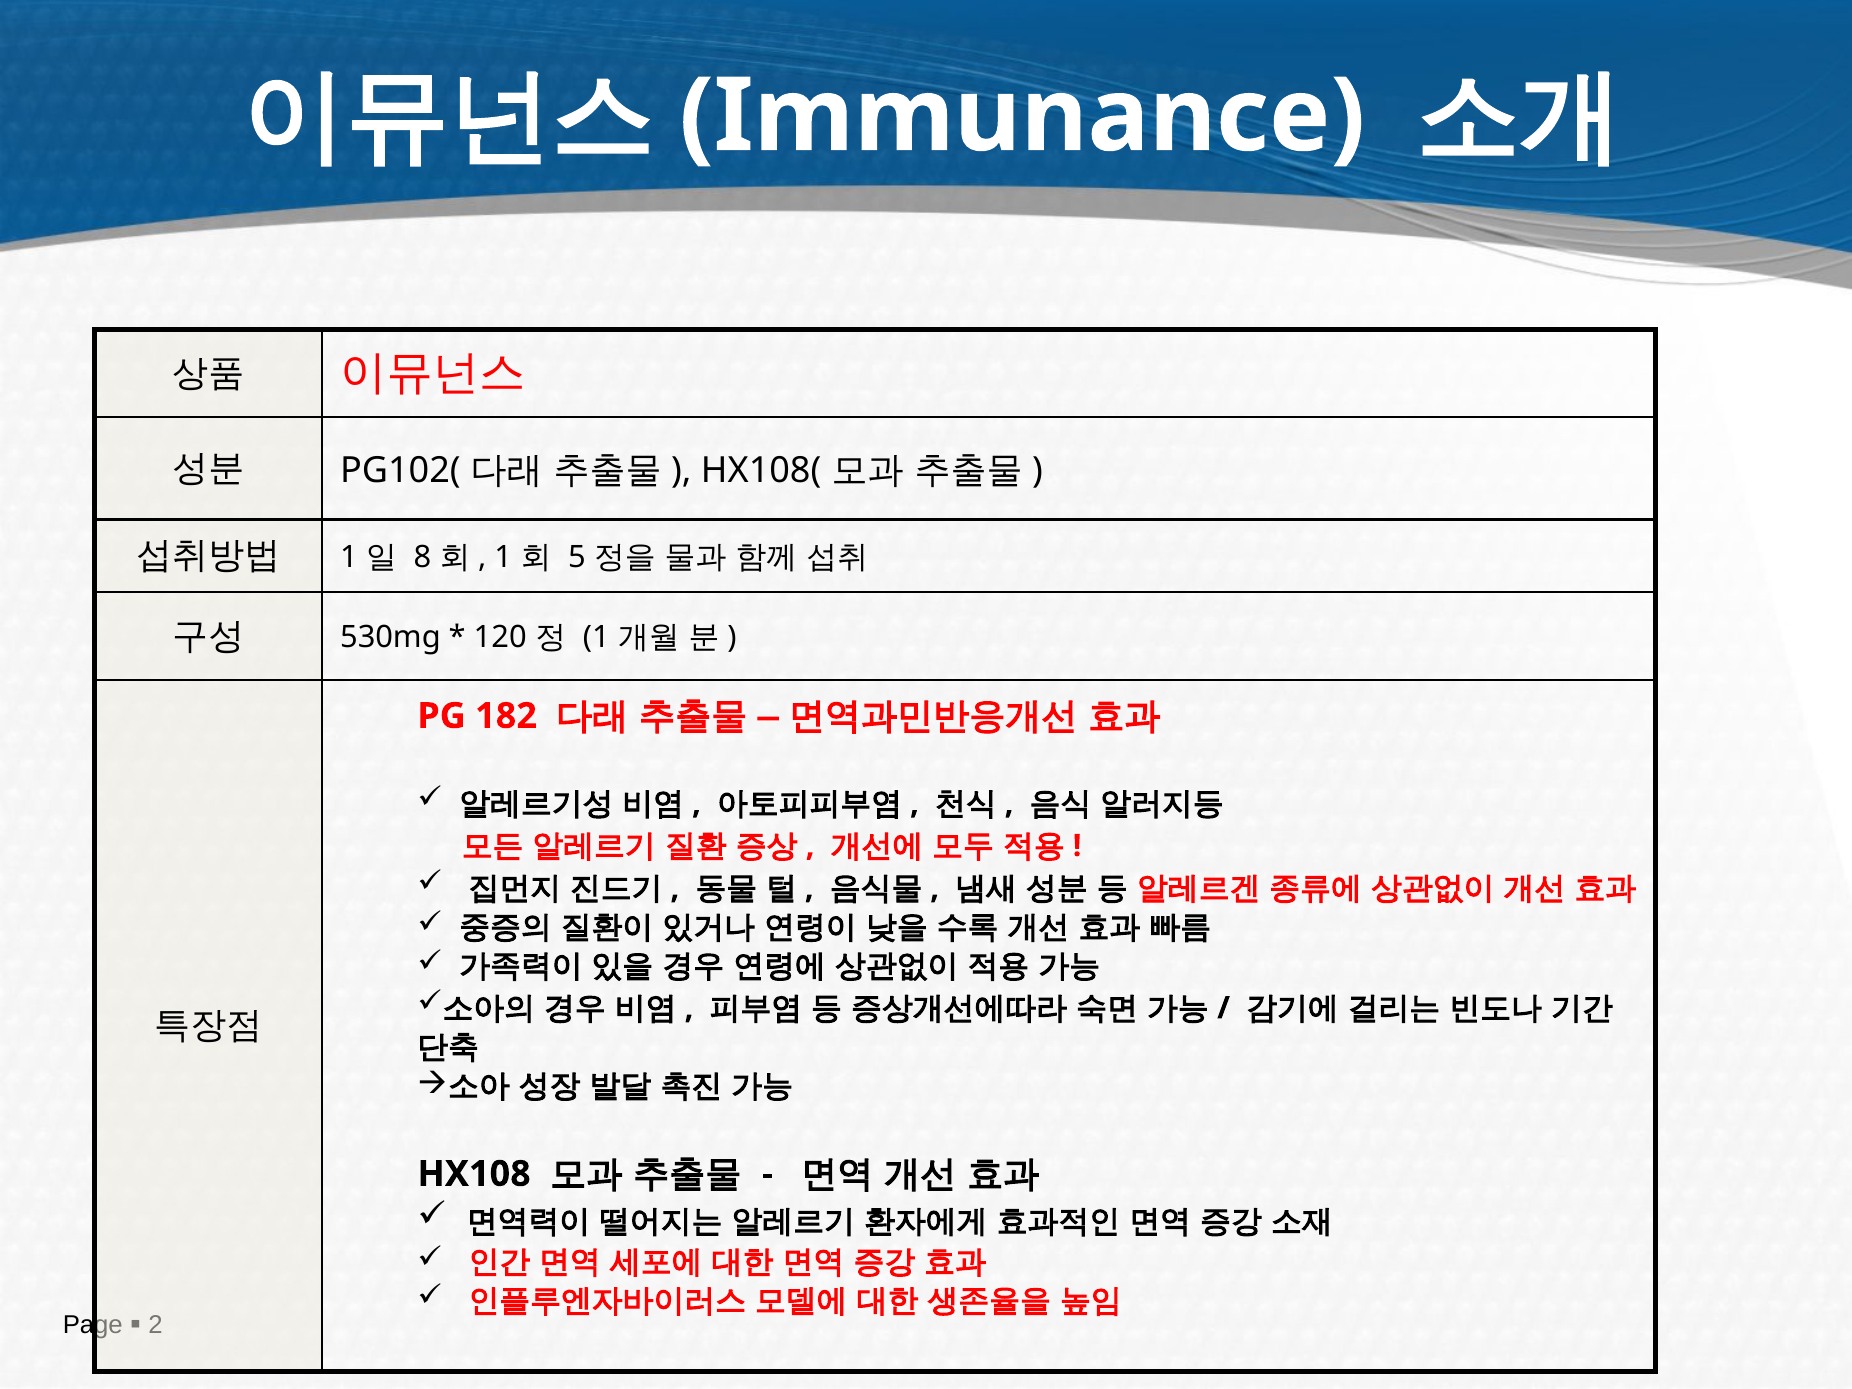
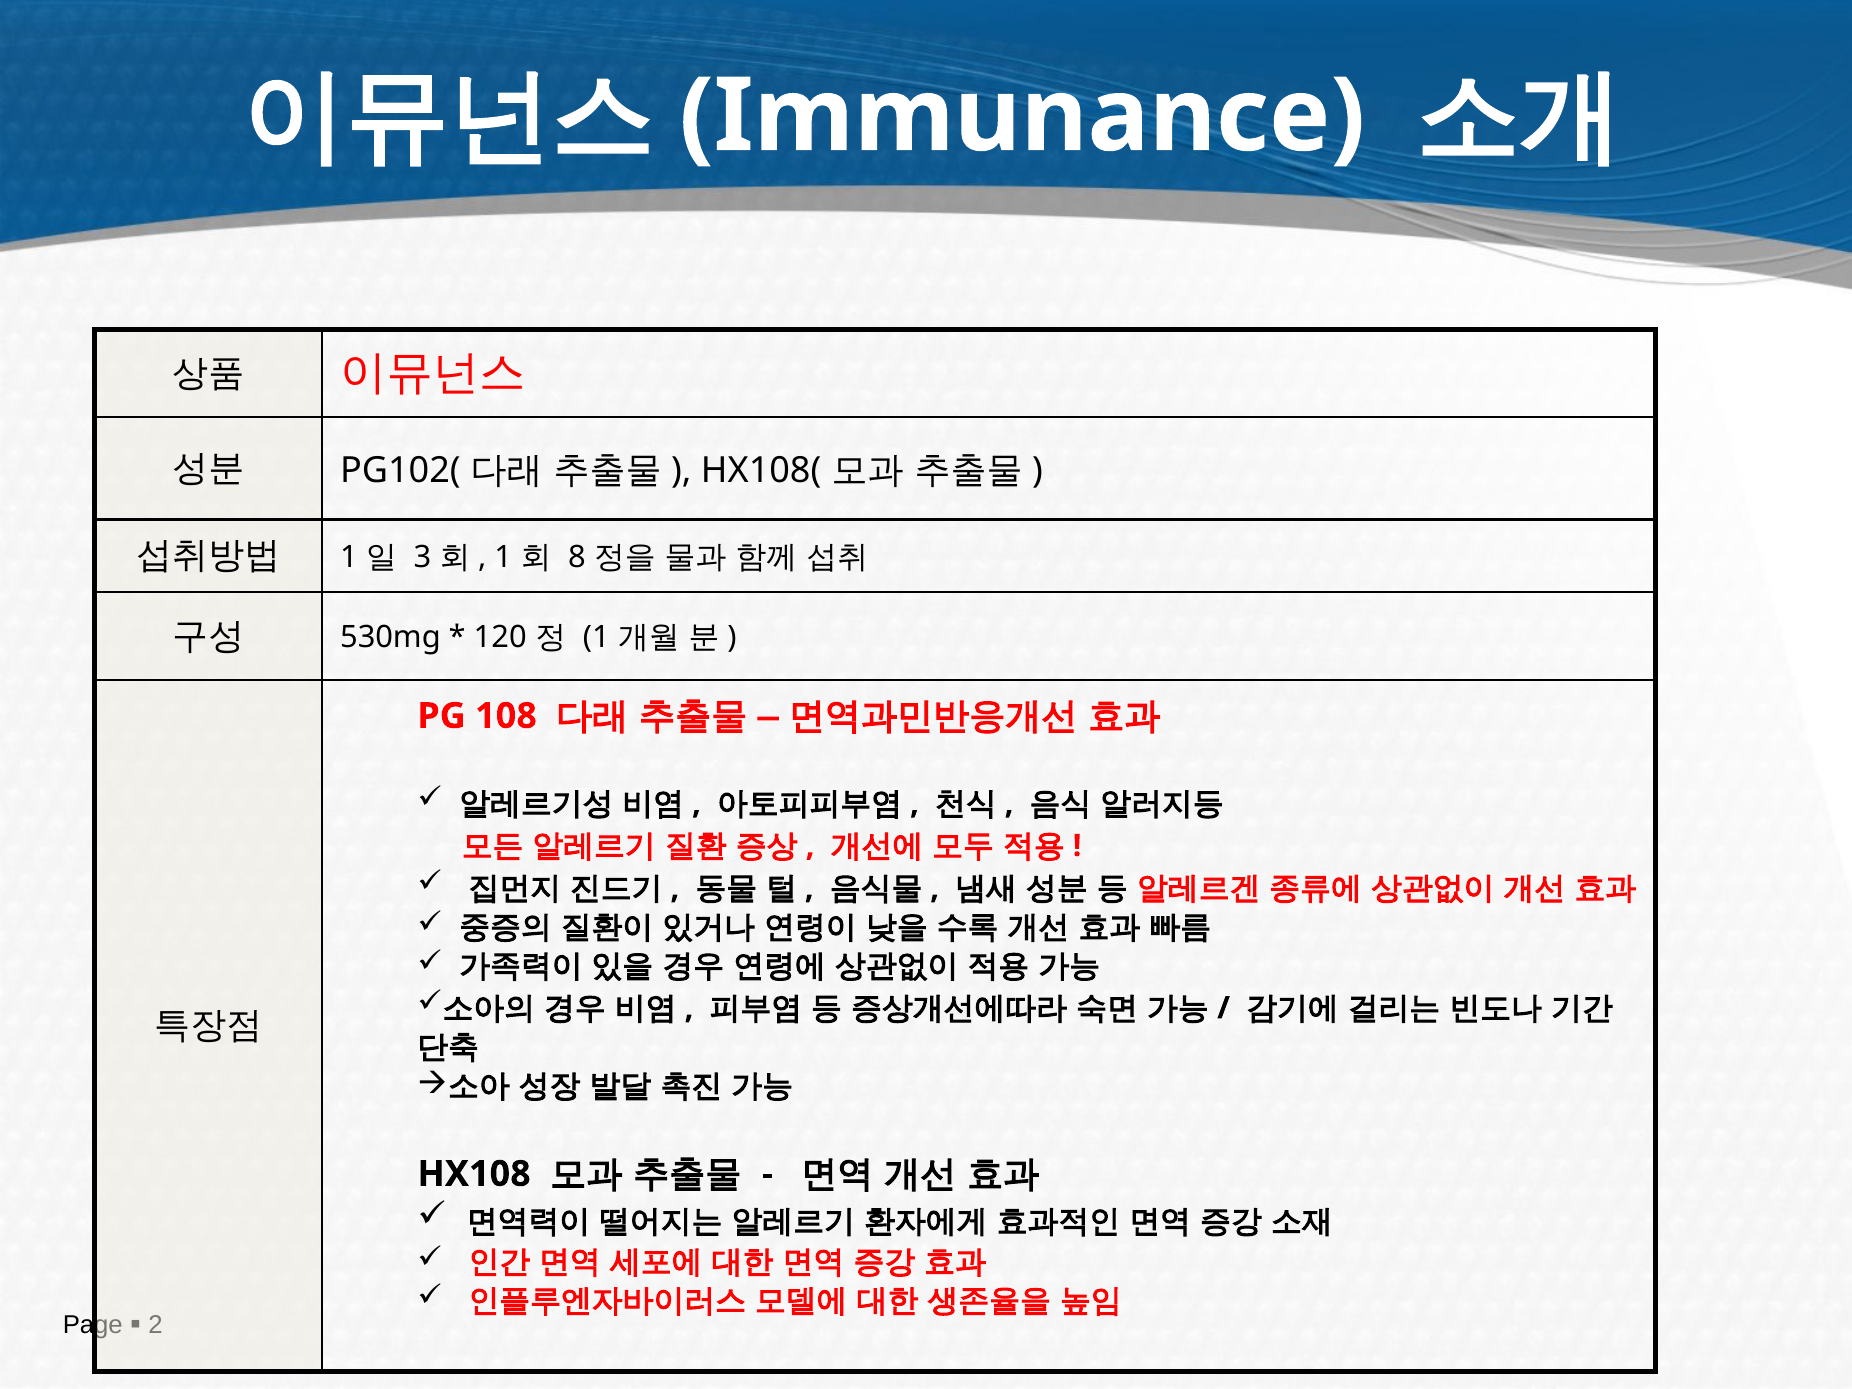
8: 8 -> 3 (423, 558)
5: 5 -> 8 (577, 558)
182: 182 -> 108 (506, 716)
